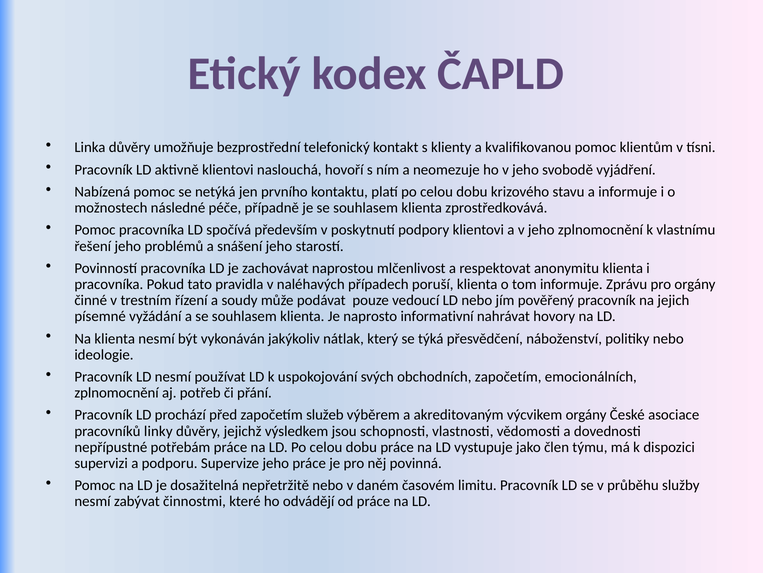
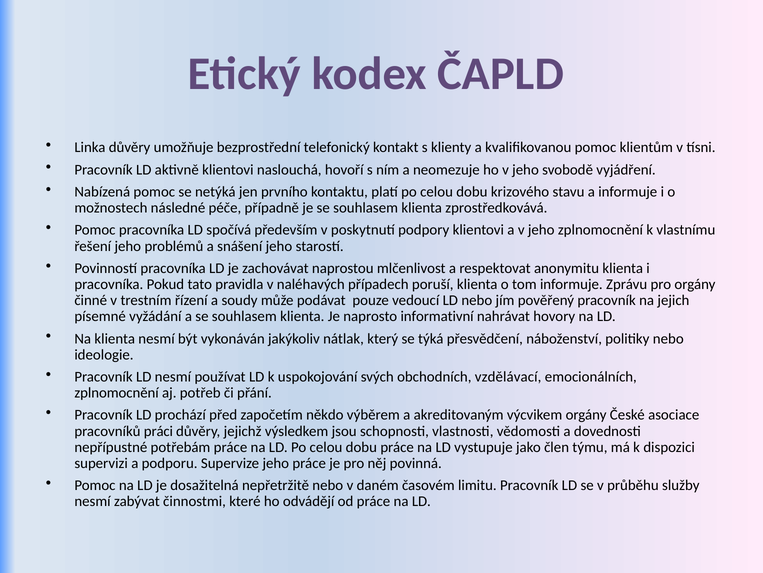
obchodních započetím: započetím -> vzdělávací (508, 376)
služeb: služeb -> někdo (325, 415)
linky: linky -> práci (158, 431)
